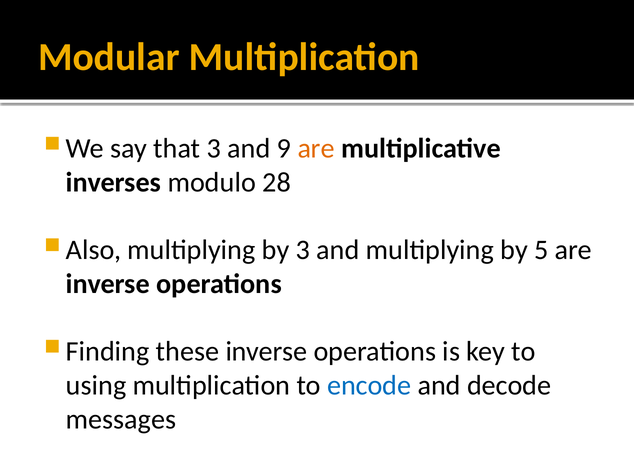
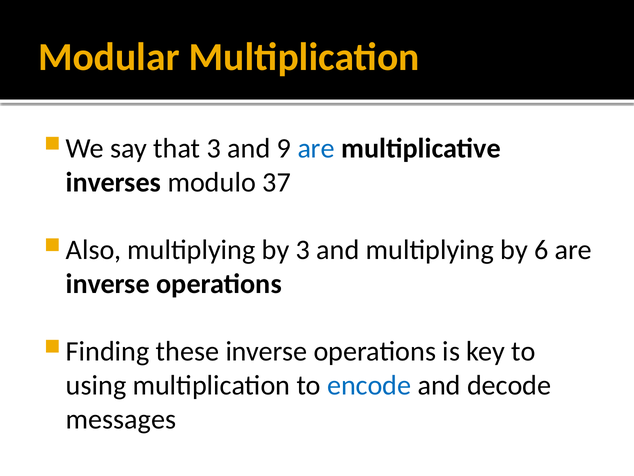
are colour: orange -> blue (316, 148)
28: 28 -> 37 (277, 182)
5: 5 -> 6 (541, 250)
